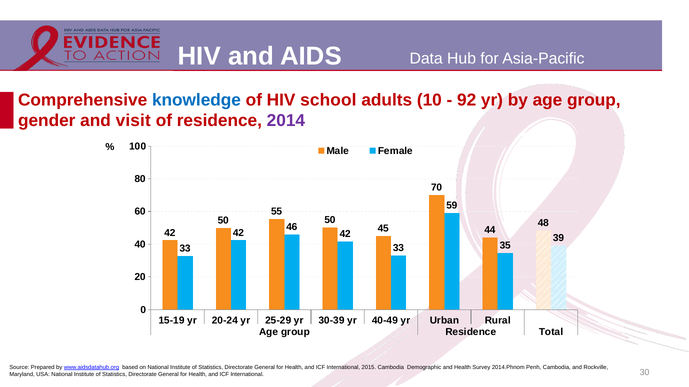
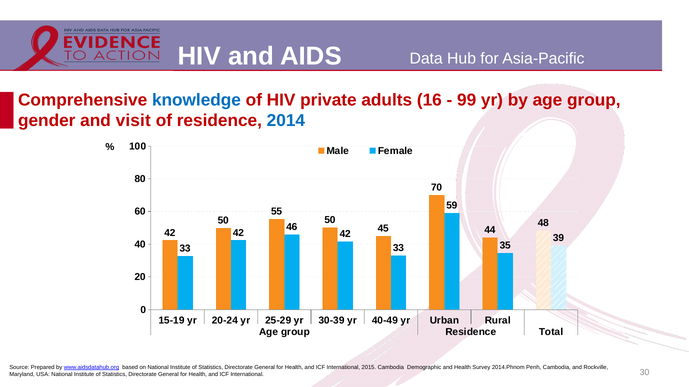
school: school -> private (328, 100)
10: 10 -> 16 (429, 100)
92: 92 -> 99 (467, 100)
2014 colour: purple -> blue (286, 121)
